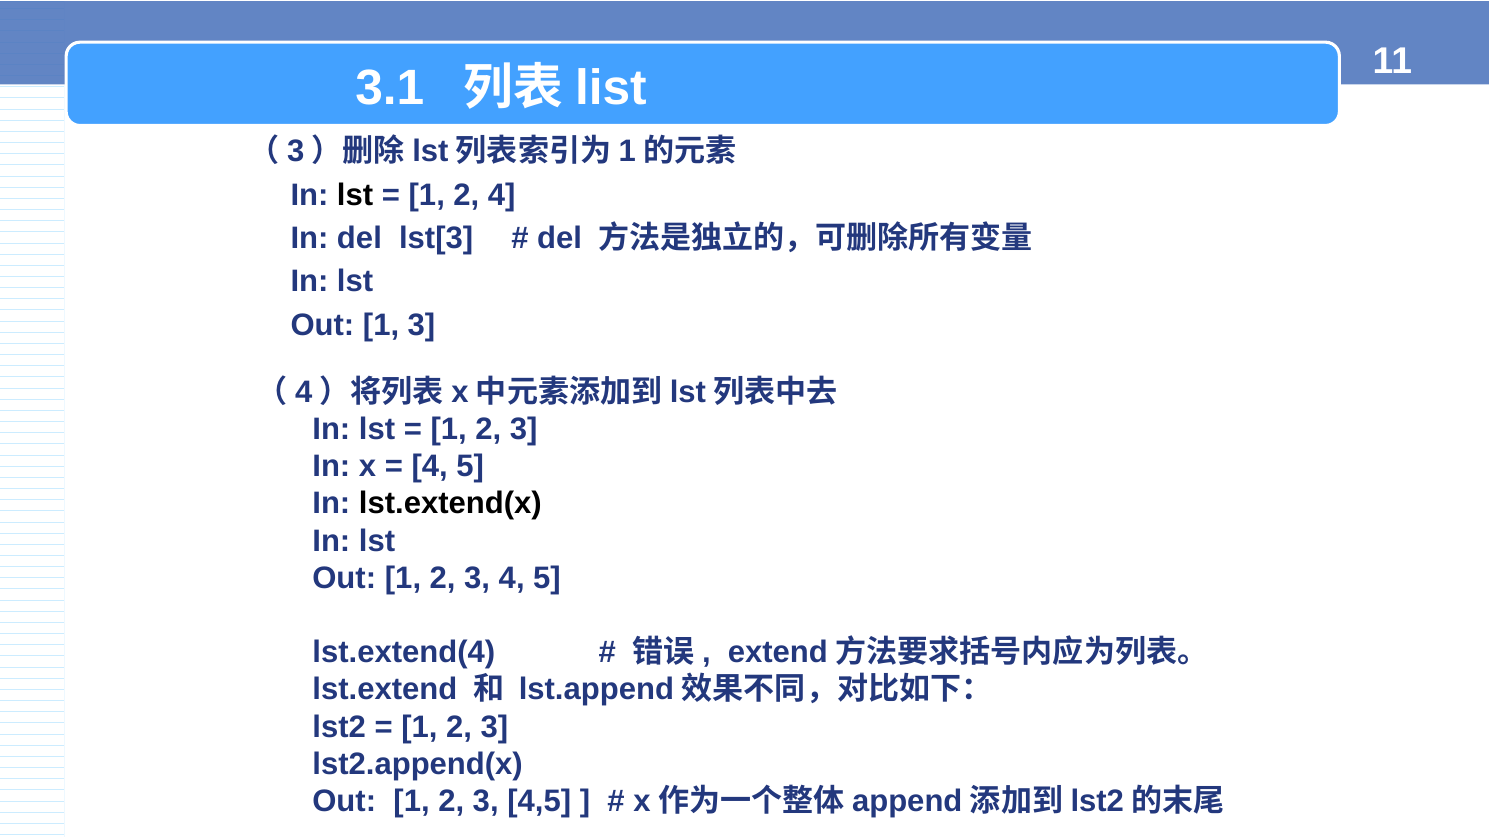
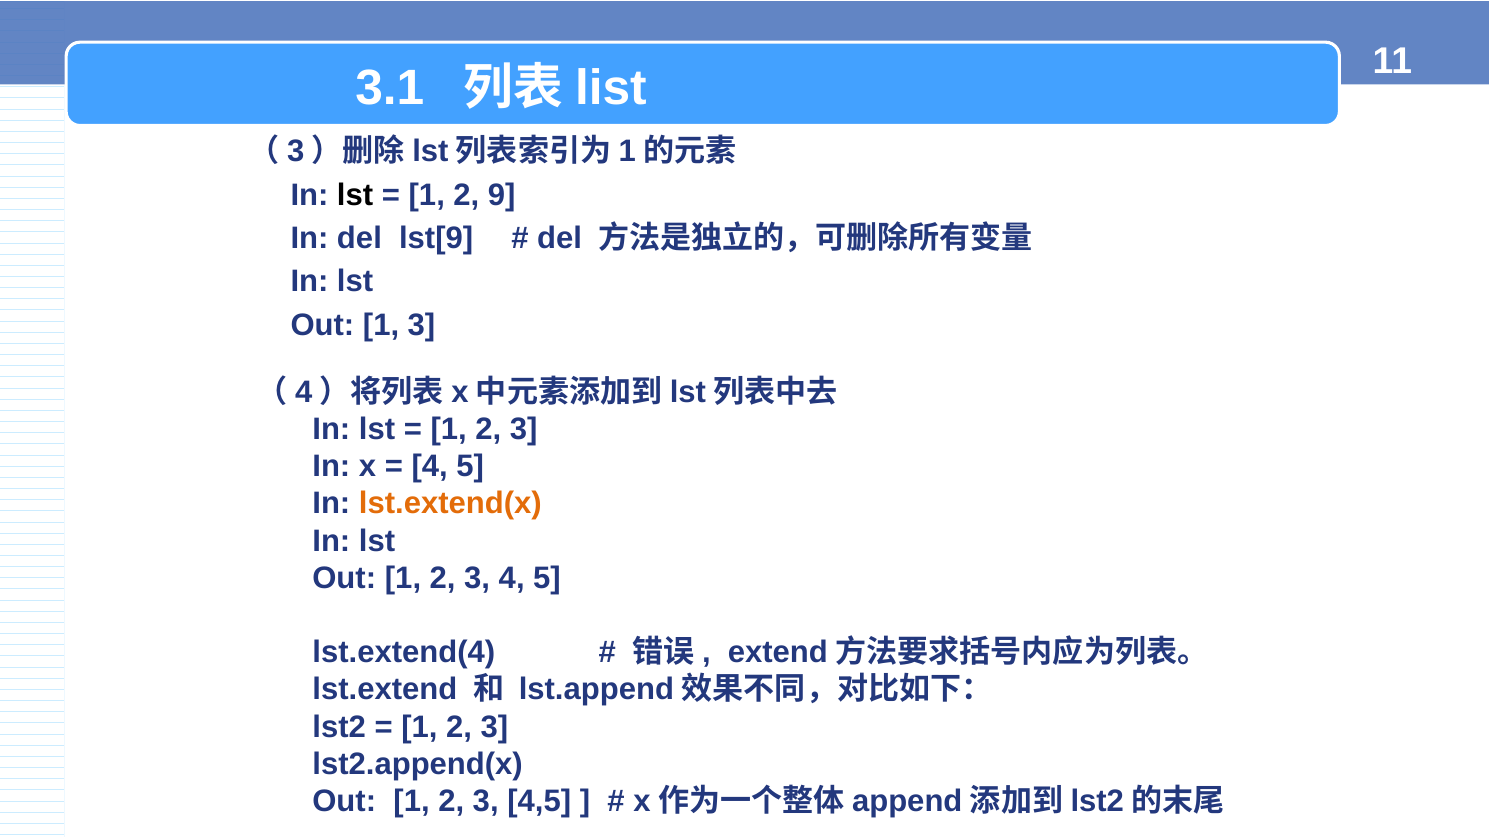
2 4: 4 -> 9 (502, 195)
lst[3: lst[3 -> lst[9 (436, 238)
lst.extend(x colour: black -> orange (450, 504)
